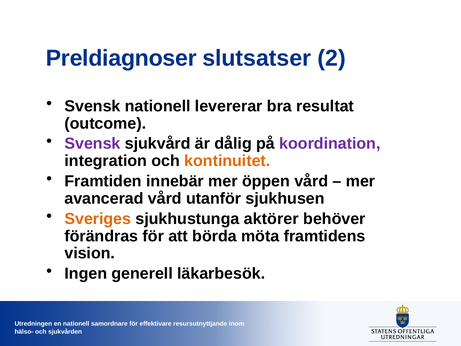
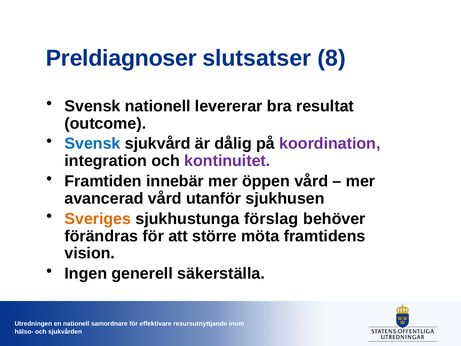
2: 2 -> 8 (332, 58)
Svensk colour: purple -> blue (93, 144)
kontinuitet colour: orange -> purple (227, 161)
aktörer: aktörer -> förslag (271, 219)
börda: börda -> större (215, 236)
läkarbesök: läkarbesök -> säkerställa (221, 273)
